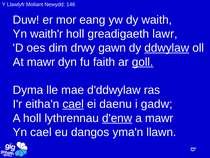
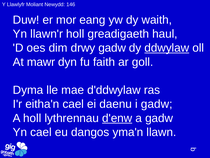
waith'r: waith'r -> llawn'r (47, 34)
lawr: lawr -> haul (165, 34)
drwy gawn: gawn -> gadw (112, 48)
goll underline: present -> none (143, 62)
cael underline: present -> none (73, 104)
a mawr: mawr -> gadw (159, 118)
